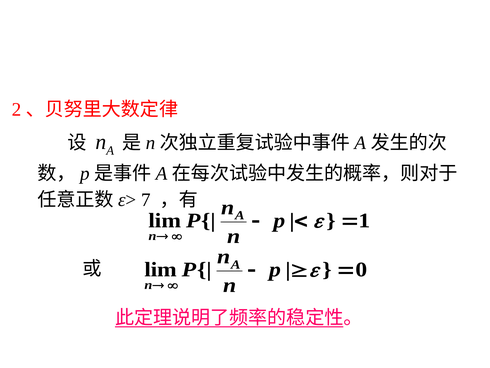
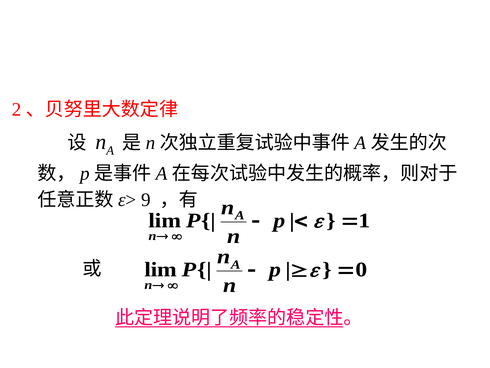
7: 7 -> 9 (146, 200)
